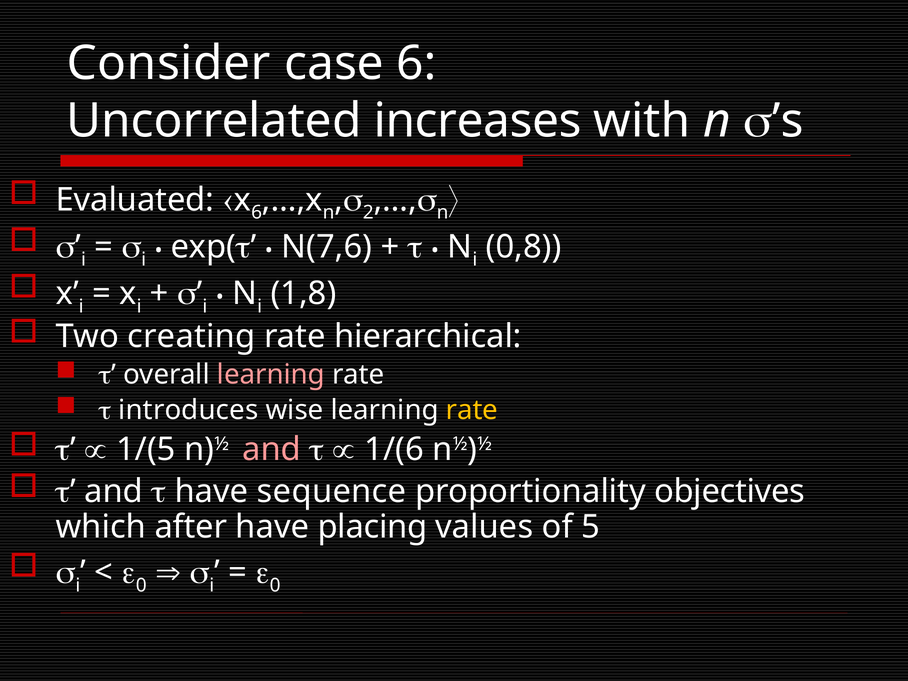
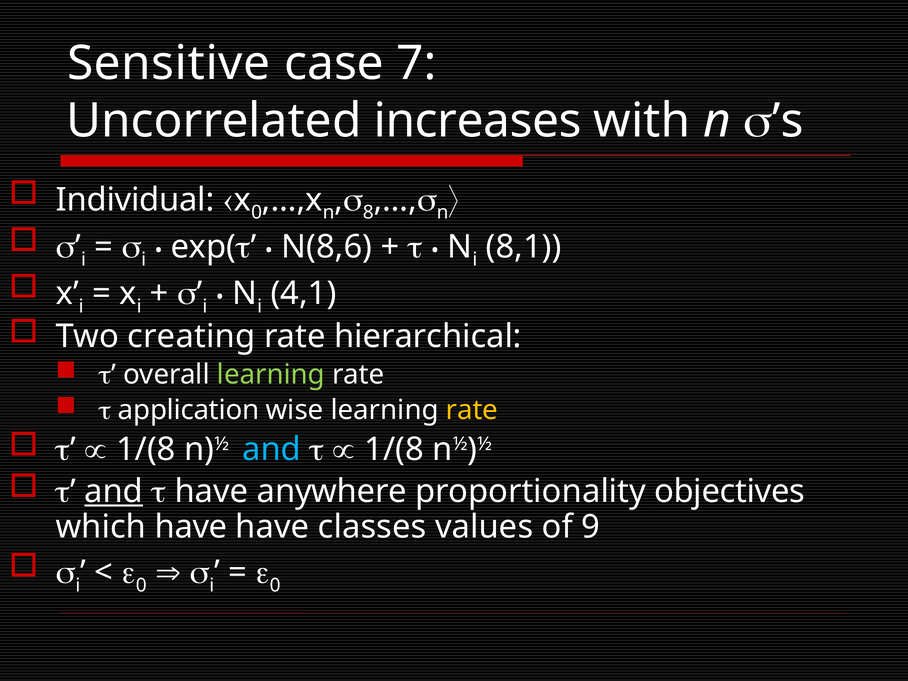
Consider: Consider -> Sensitive (169, 64)
case 6: 6 -> 7 (417, 64)
Evaluated: Evaluated -> Individual (135, 200)
6: 6 -> 0 (257, 213)
2: 2 -> 8 (368, 213)
N(7,6: N(7,6 -> N(8,6 (327, 247)
0,8: 0,8 -> 8,1 (524, 247)
1,8: 1,8 -> 4,1 (304, 294)
learning colour: pink -> light green (271, 375)
introduces: introduces -> application (189, 410)
1/(5: 1/(5 -> 1/(8 (146, 449)
and colour: pink -> light blue (272, 449)
1/(6: 1/(6 -> 1/(8 (394, 449)
and underline: none -> present (114, 491)
sequence: sequence -> anywhere (332, 491)
which after: after -> have (191, 527)
placing: placing -> classes (372, 527)
5: 5 -> 9 (591, 527)
